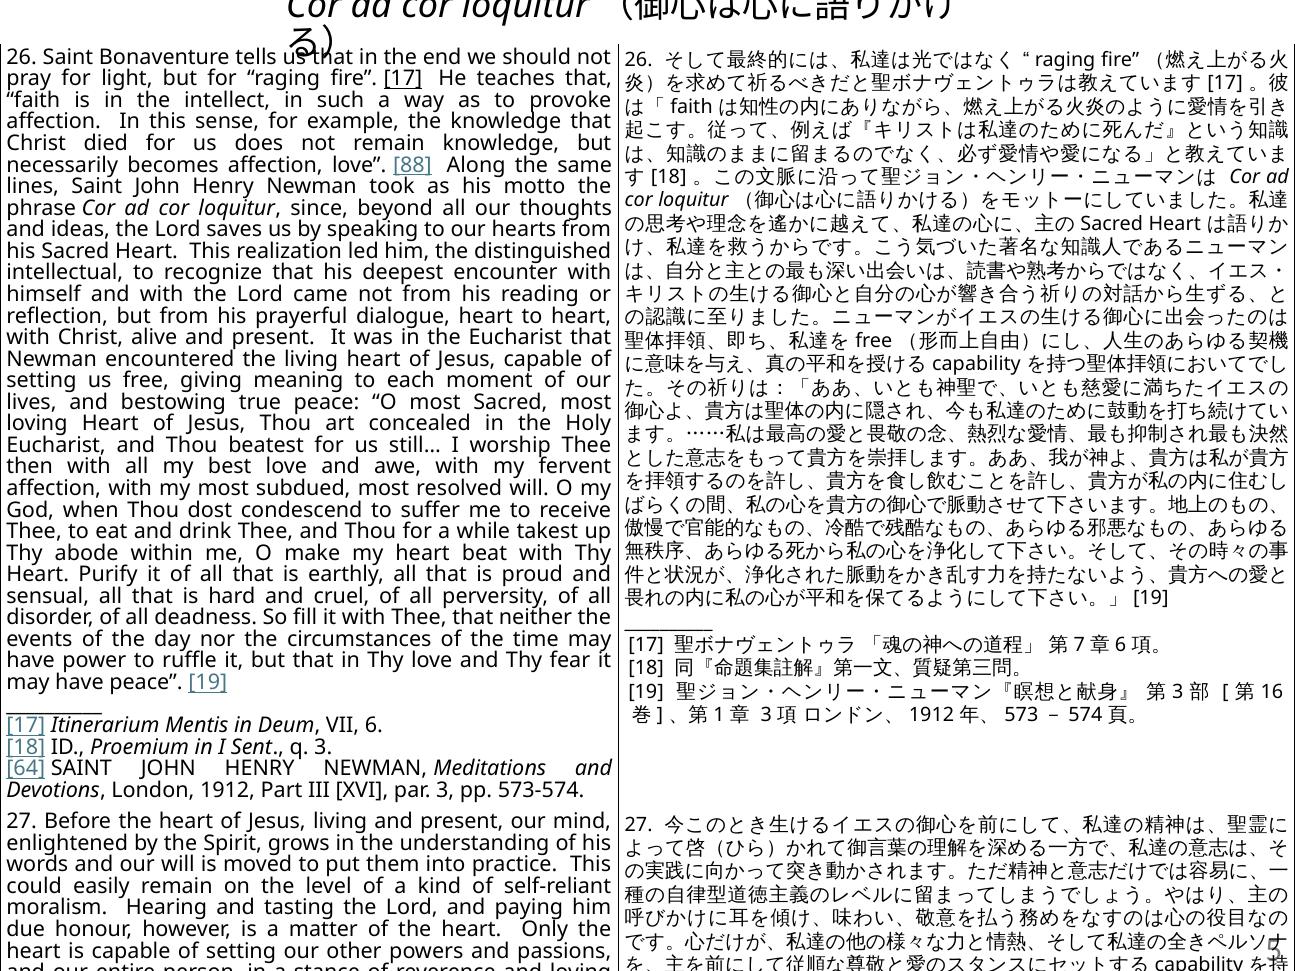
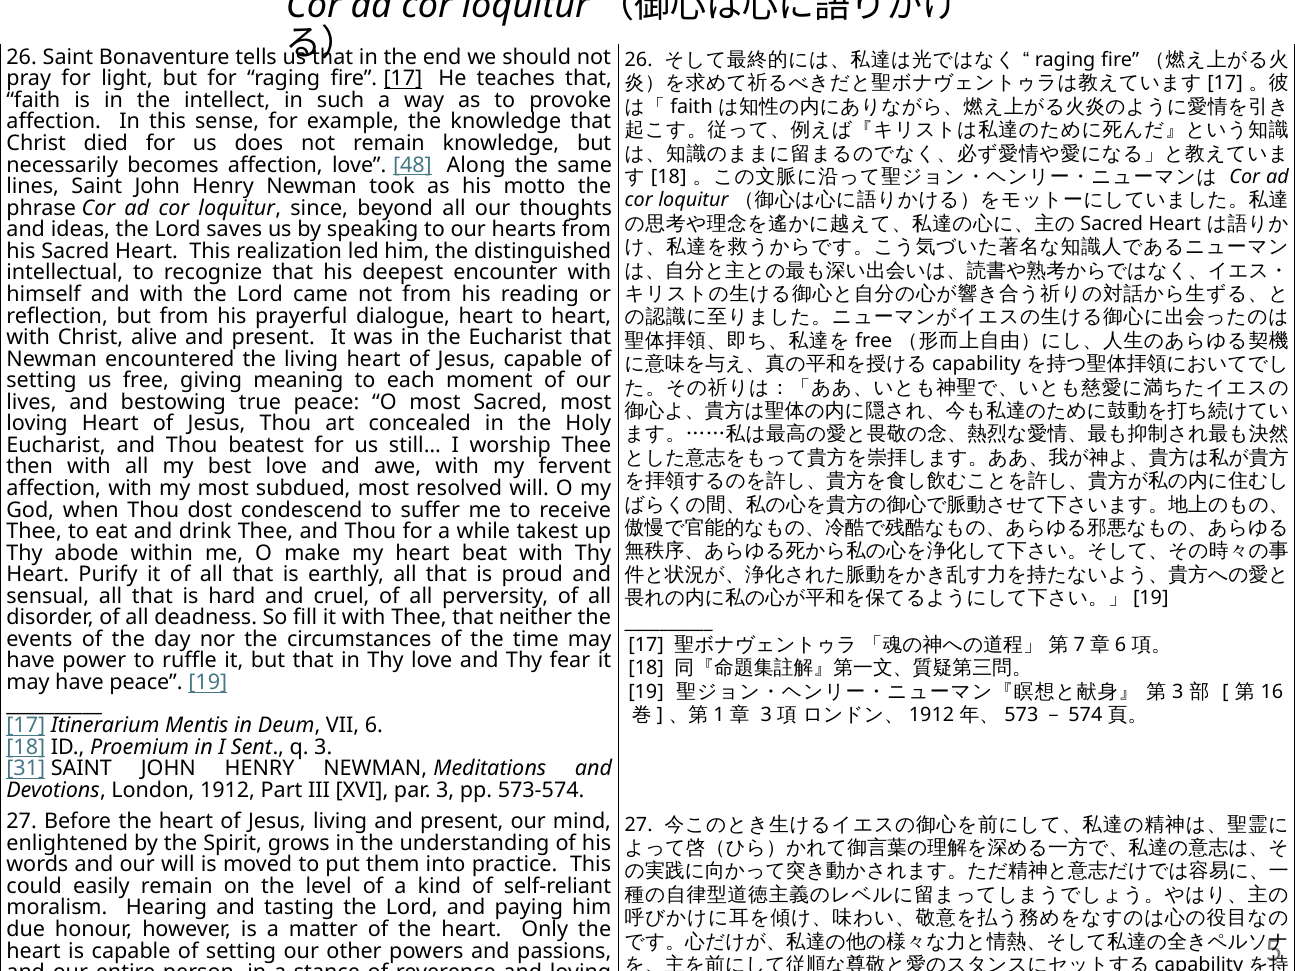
88: 88 -> 48 (412, 165)
64: 64 -> 31 (26, 769)
